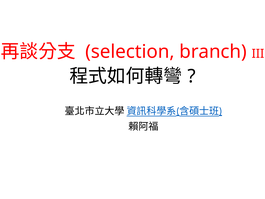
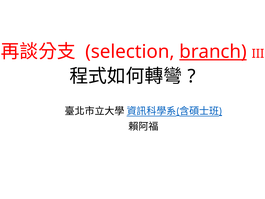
branch underline: none -> present (213, 52)
